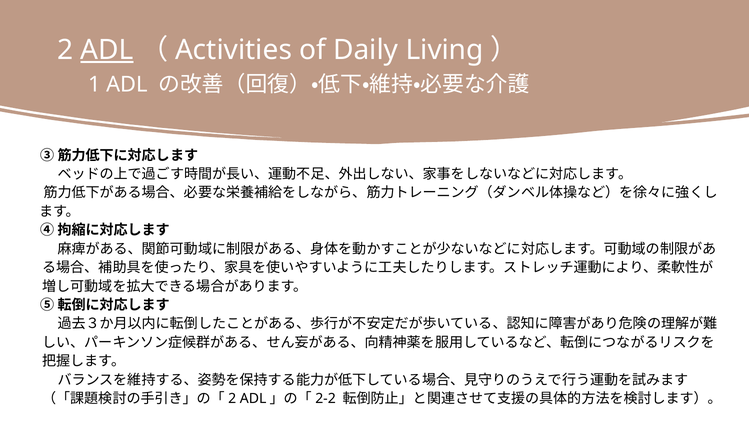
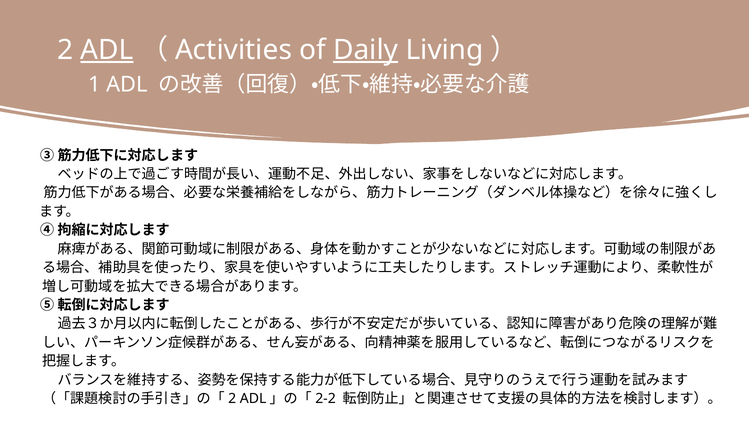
Daily underline: none -> present (366, 50)
